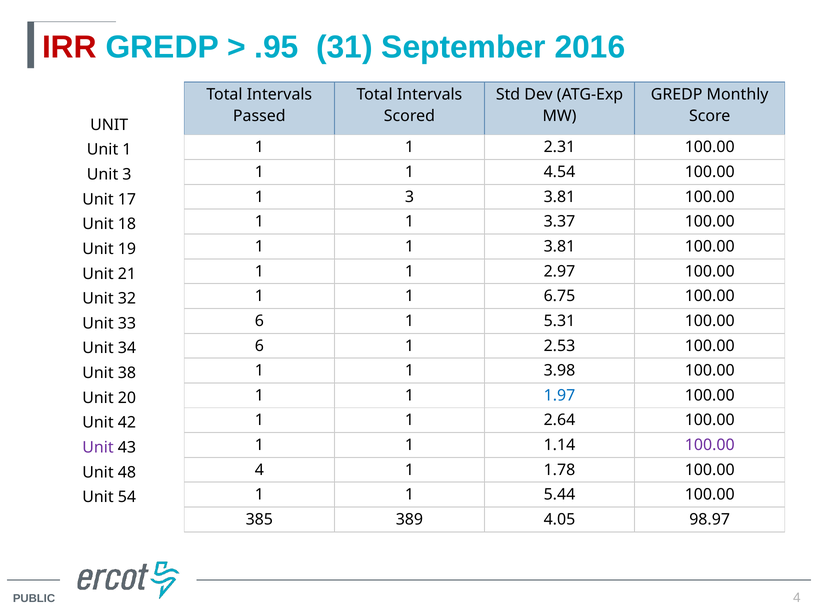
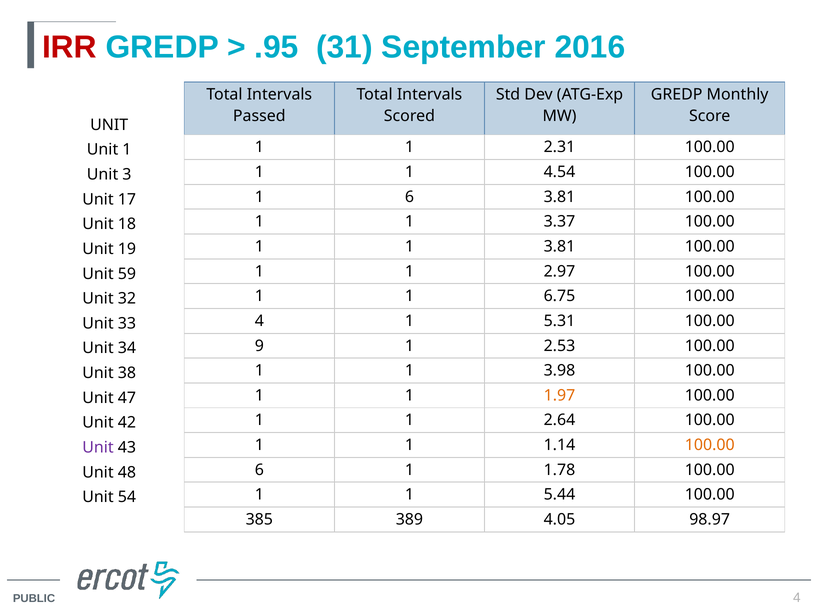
1 3: 3 -> 6 (410, 197)
21: 21 -> 59 (127, 274)
33 6: 6 -> 4 (259, 321)
34 6: 6 -> 9 (259, 346)
20: 20 -> 47 (127, 398)
1.97 colour: blue -> orange (560, 396)
100.00 colour: purple -> orange (710, 445)
48 4: 4 -> 6 (259, 470)
